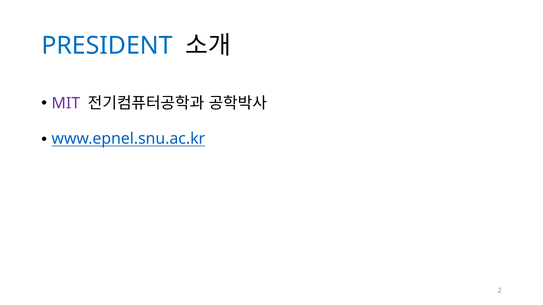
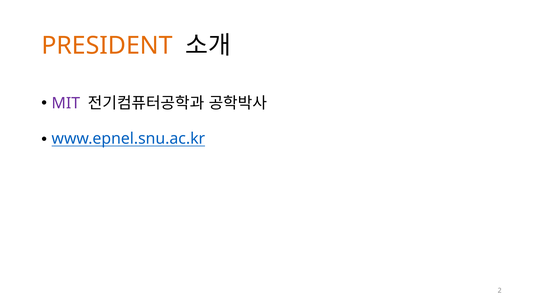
PRESIDENT colour: blue -> orange (107, 46)
